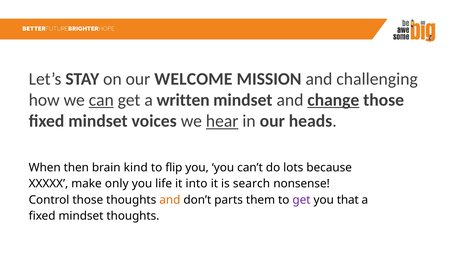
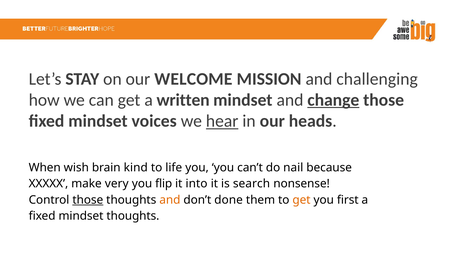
can underline: present -> none (101, 100)
then: then -> wish (76, 168)
flip: flip -> life (174, 168)
lots: lots -> nail (293, 168)
only: only -> very (117, 184)
life: life -> flip (164, 184)
those underline: none -> present (88, 200)
parts: parts -> done (229, 200)
get colour: purple -> orange (302, 200)
that: that -> first (348, 200)
